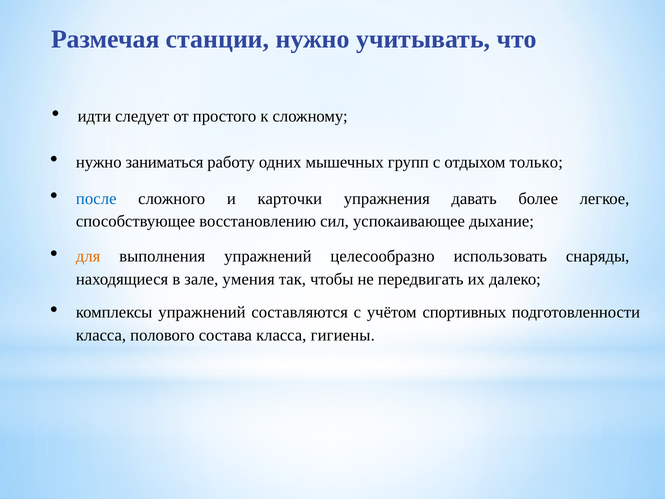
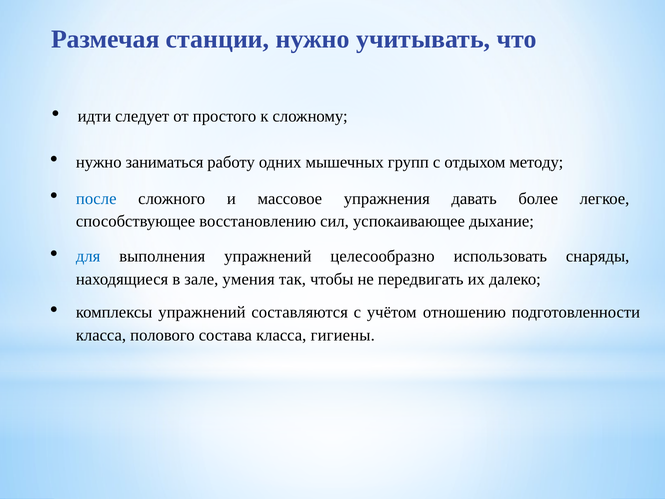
только: только -> методу (536, 162)
карточки: карточки -> массовое (290, 198)
для colour: orange -> blue (88, 256)
спортивных: спортивных -> отношению (464, 312)
